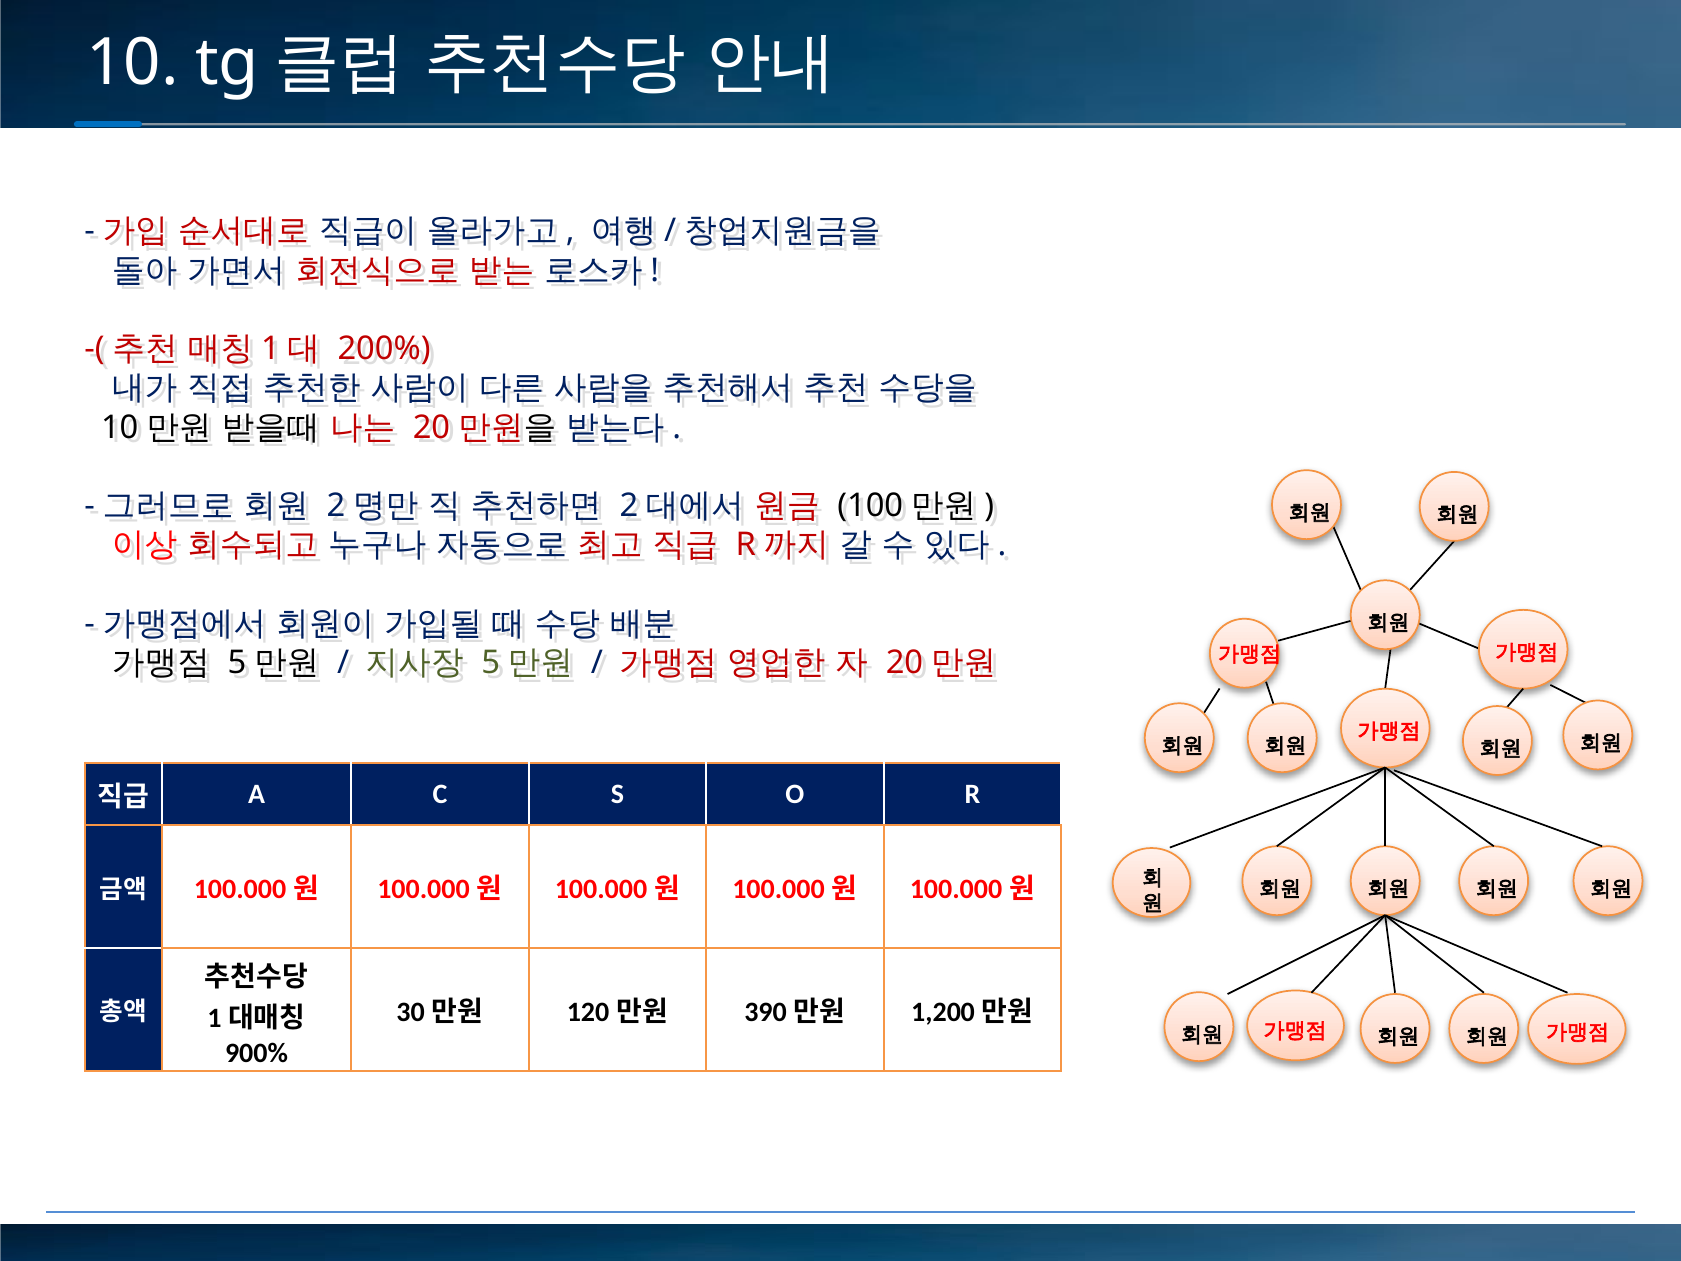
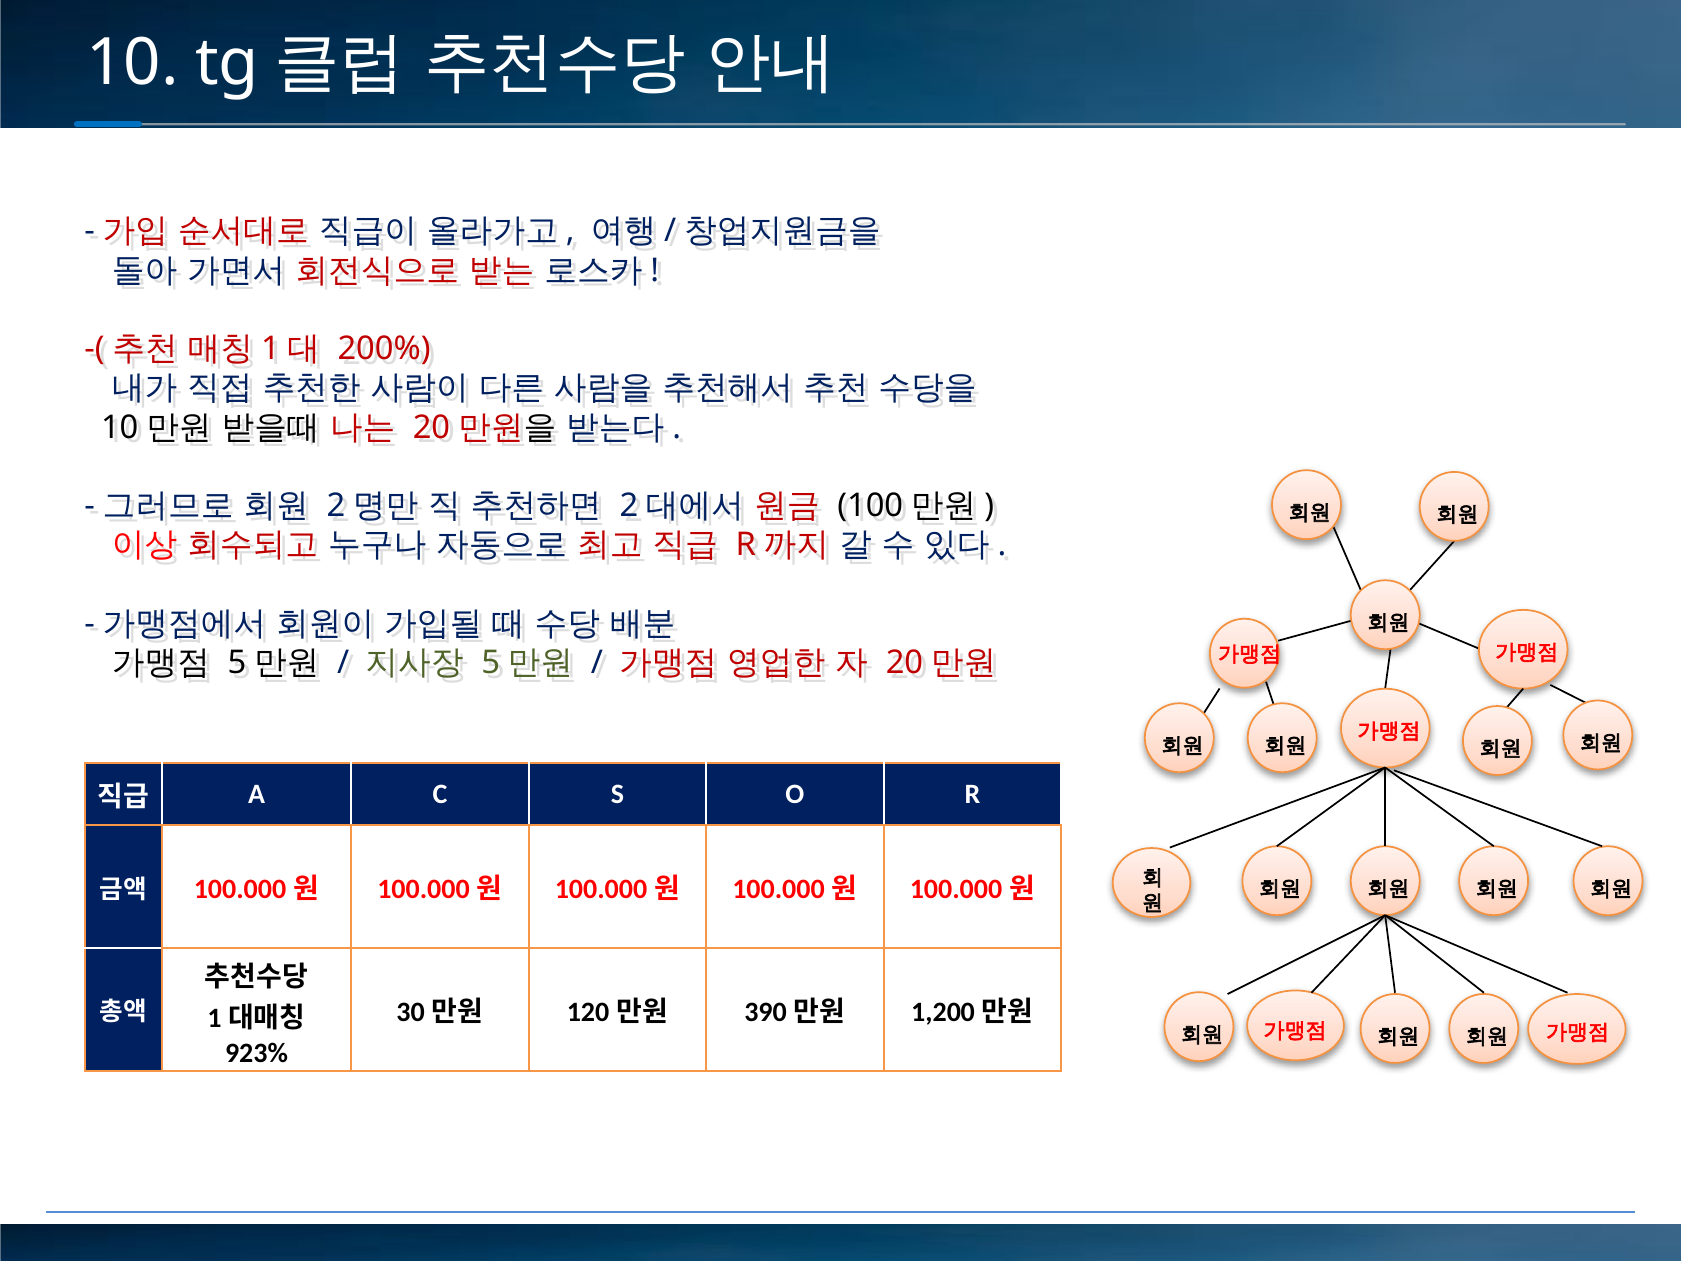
900%: 900% -> 923% (257, 1053)
